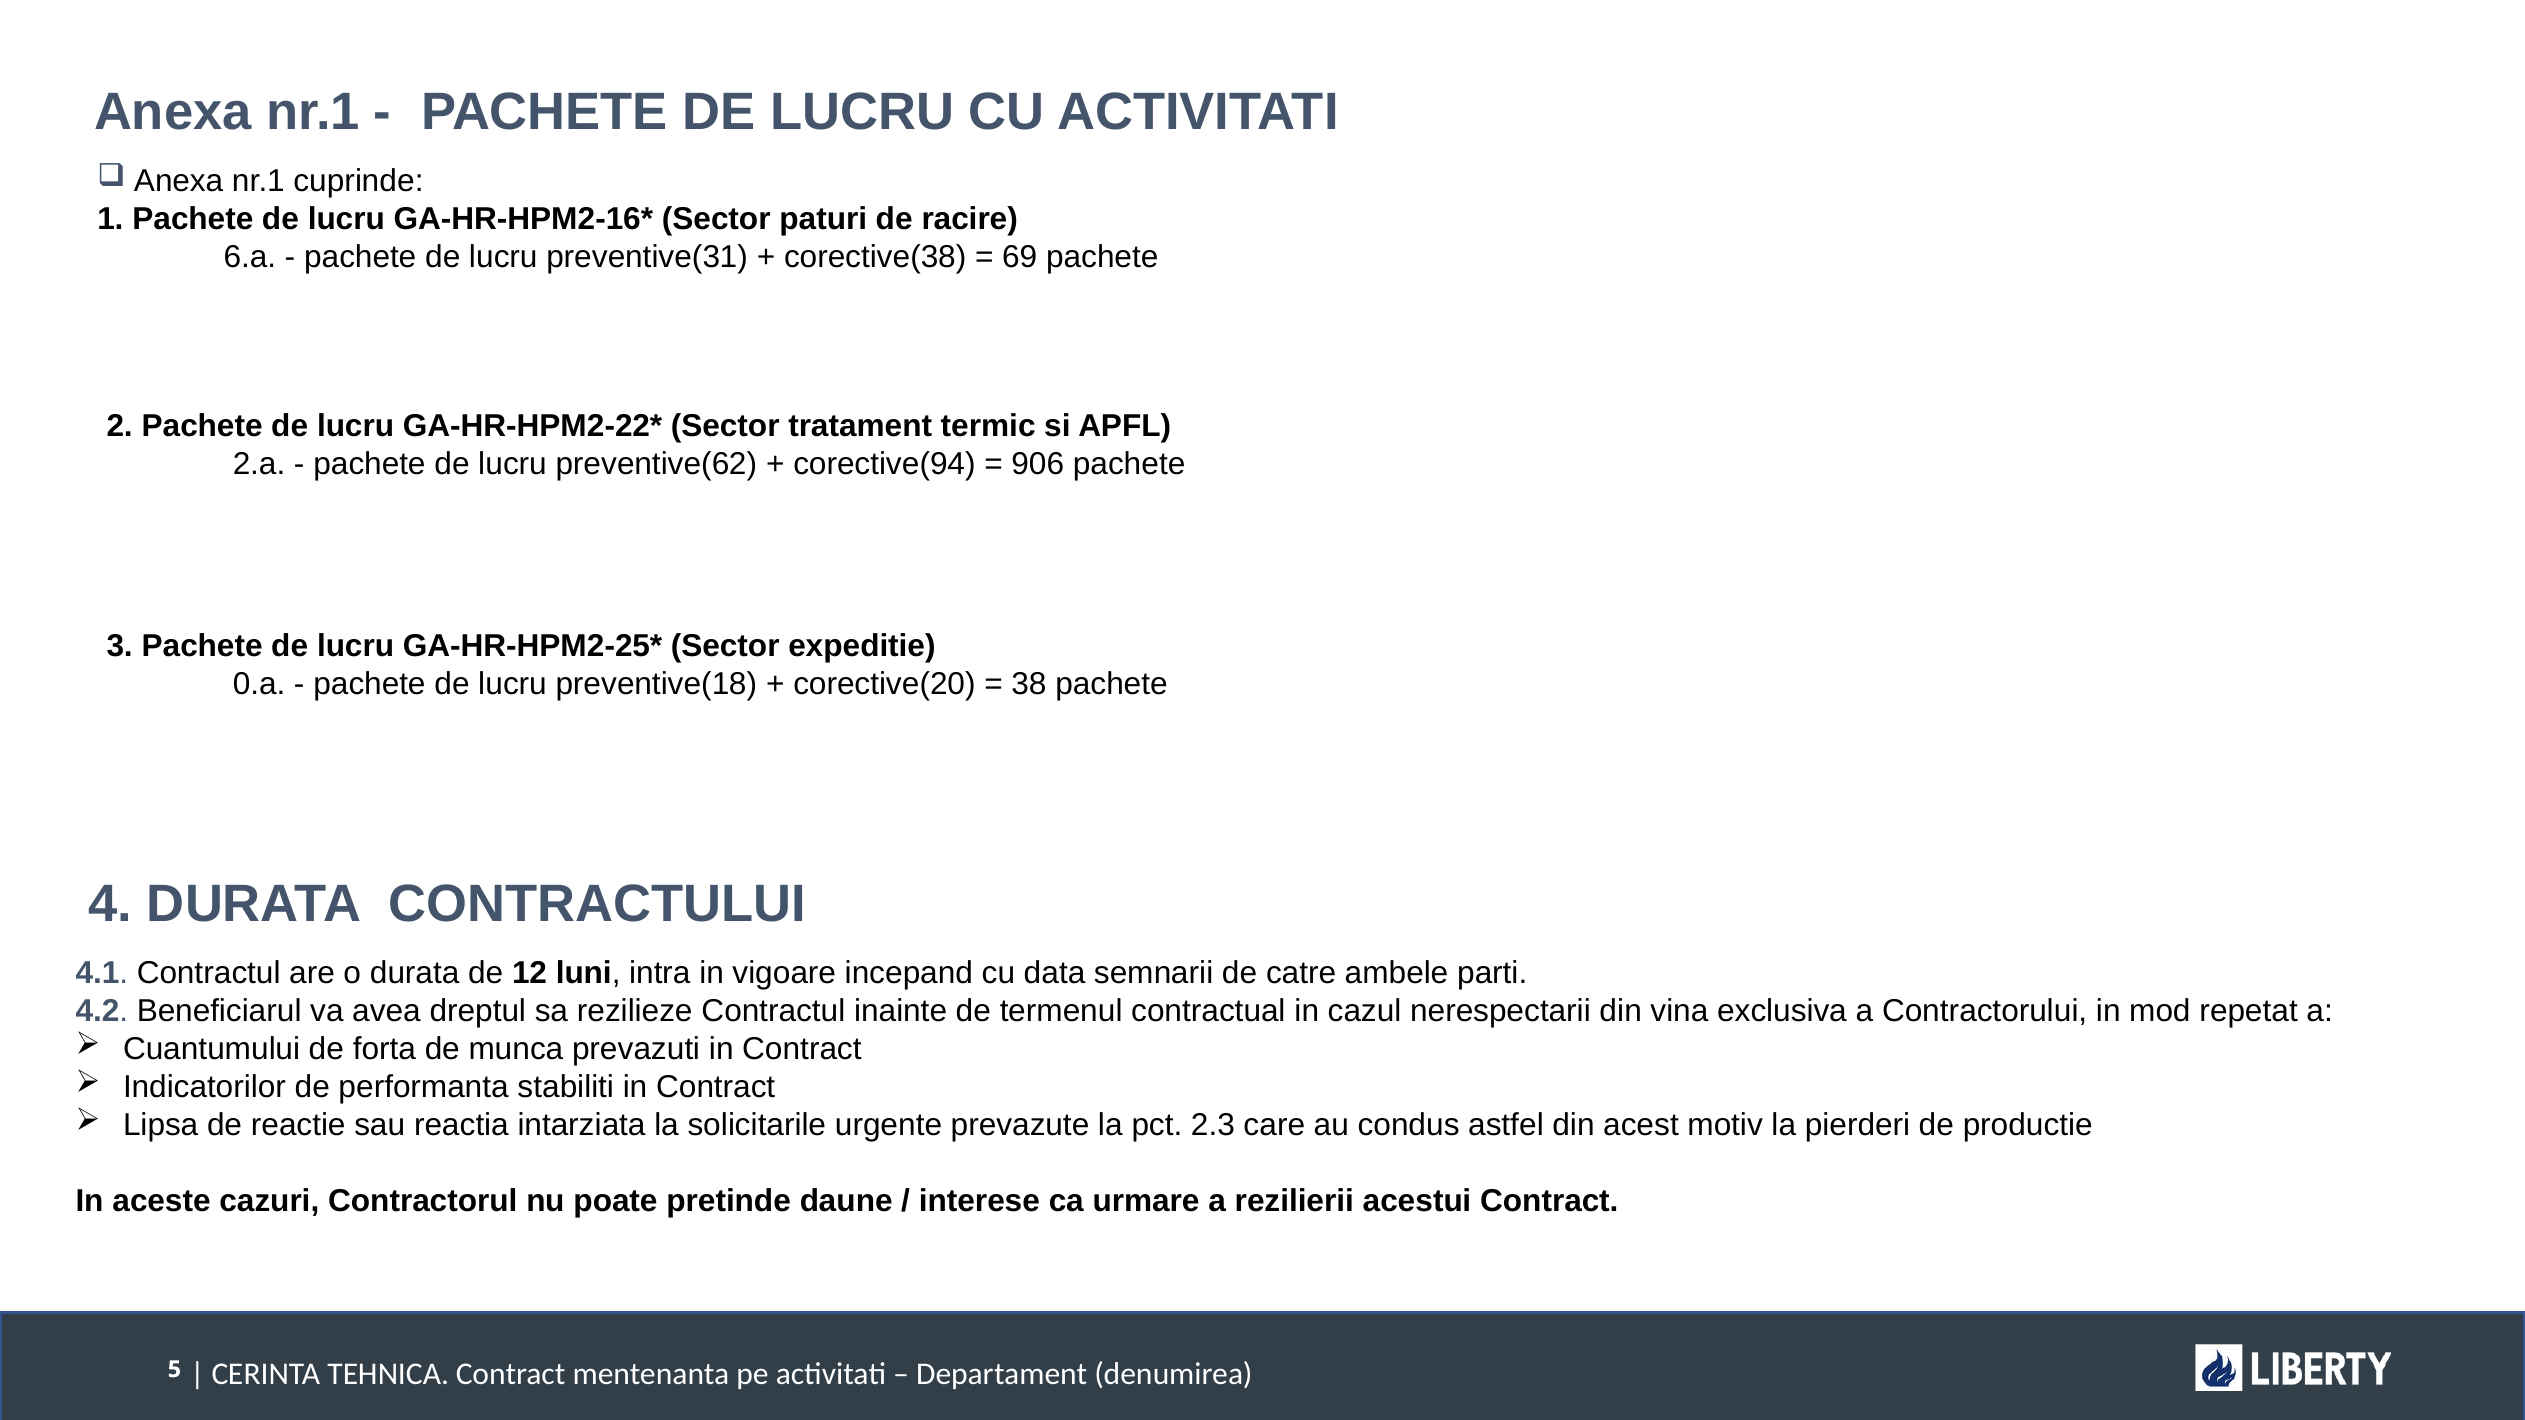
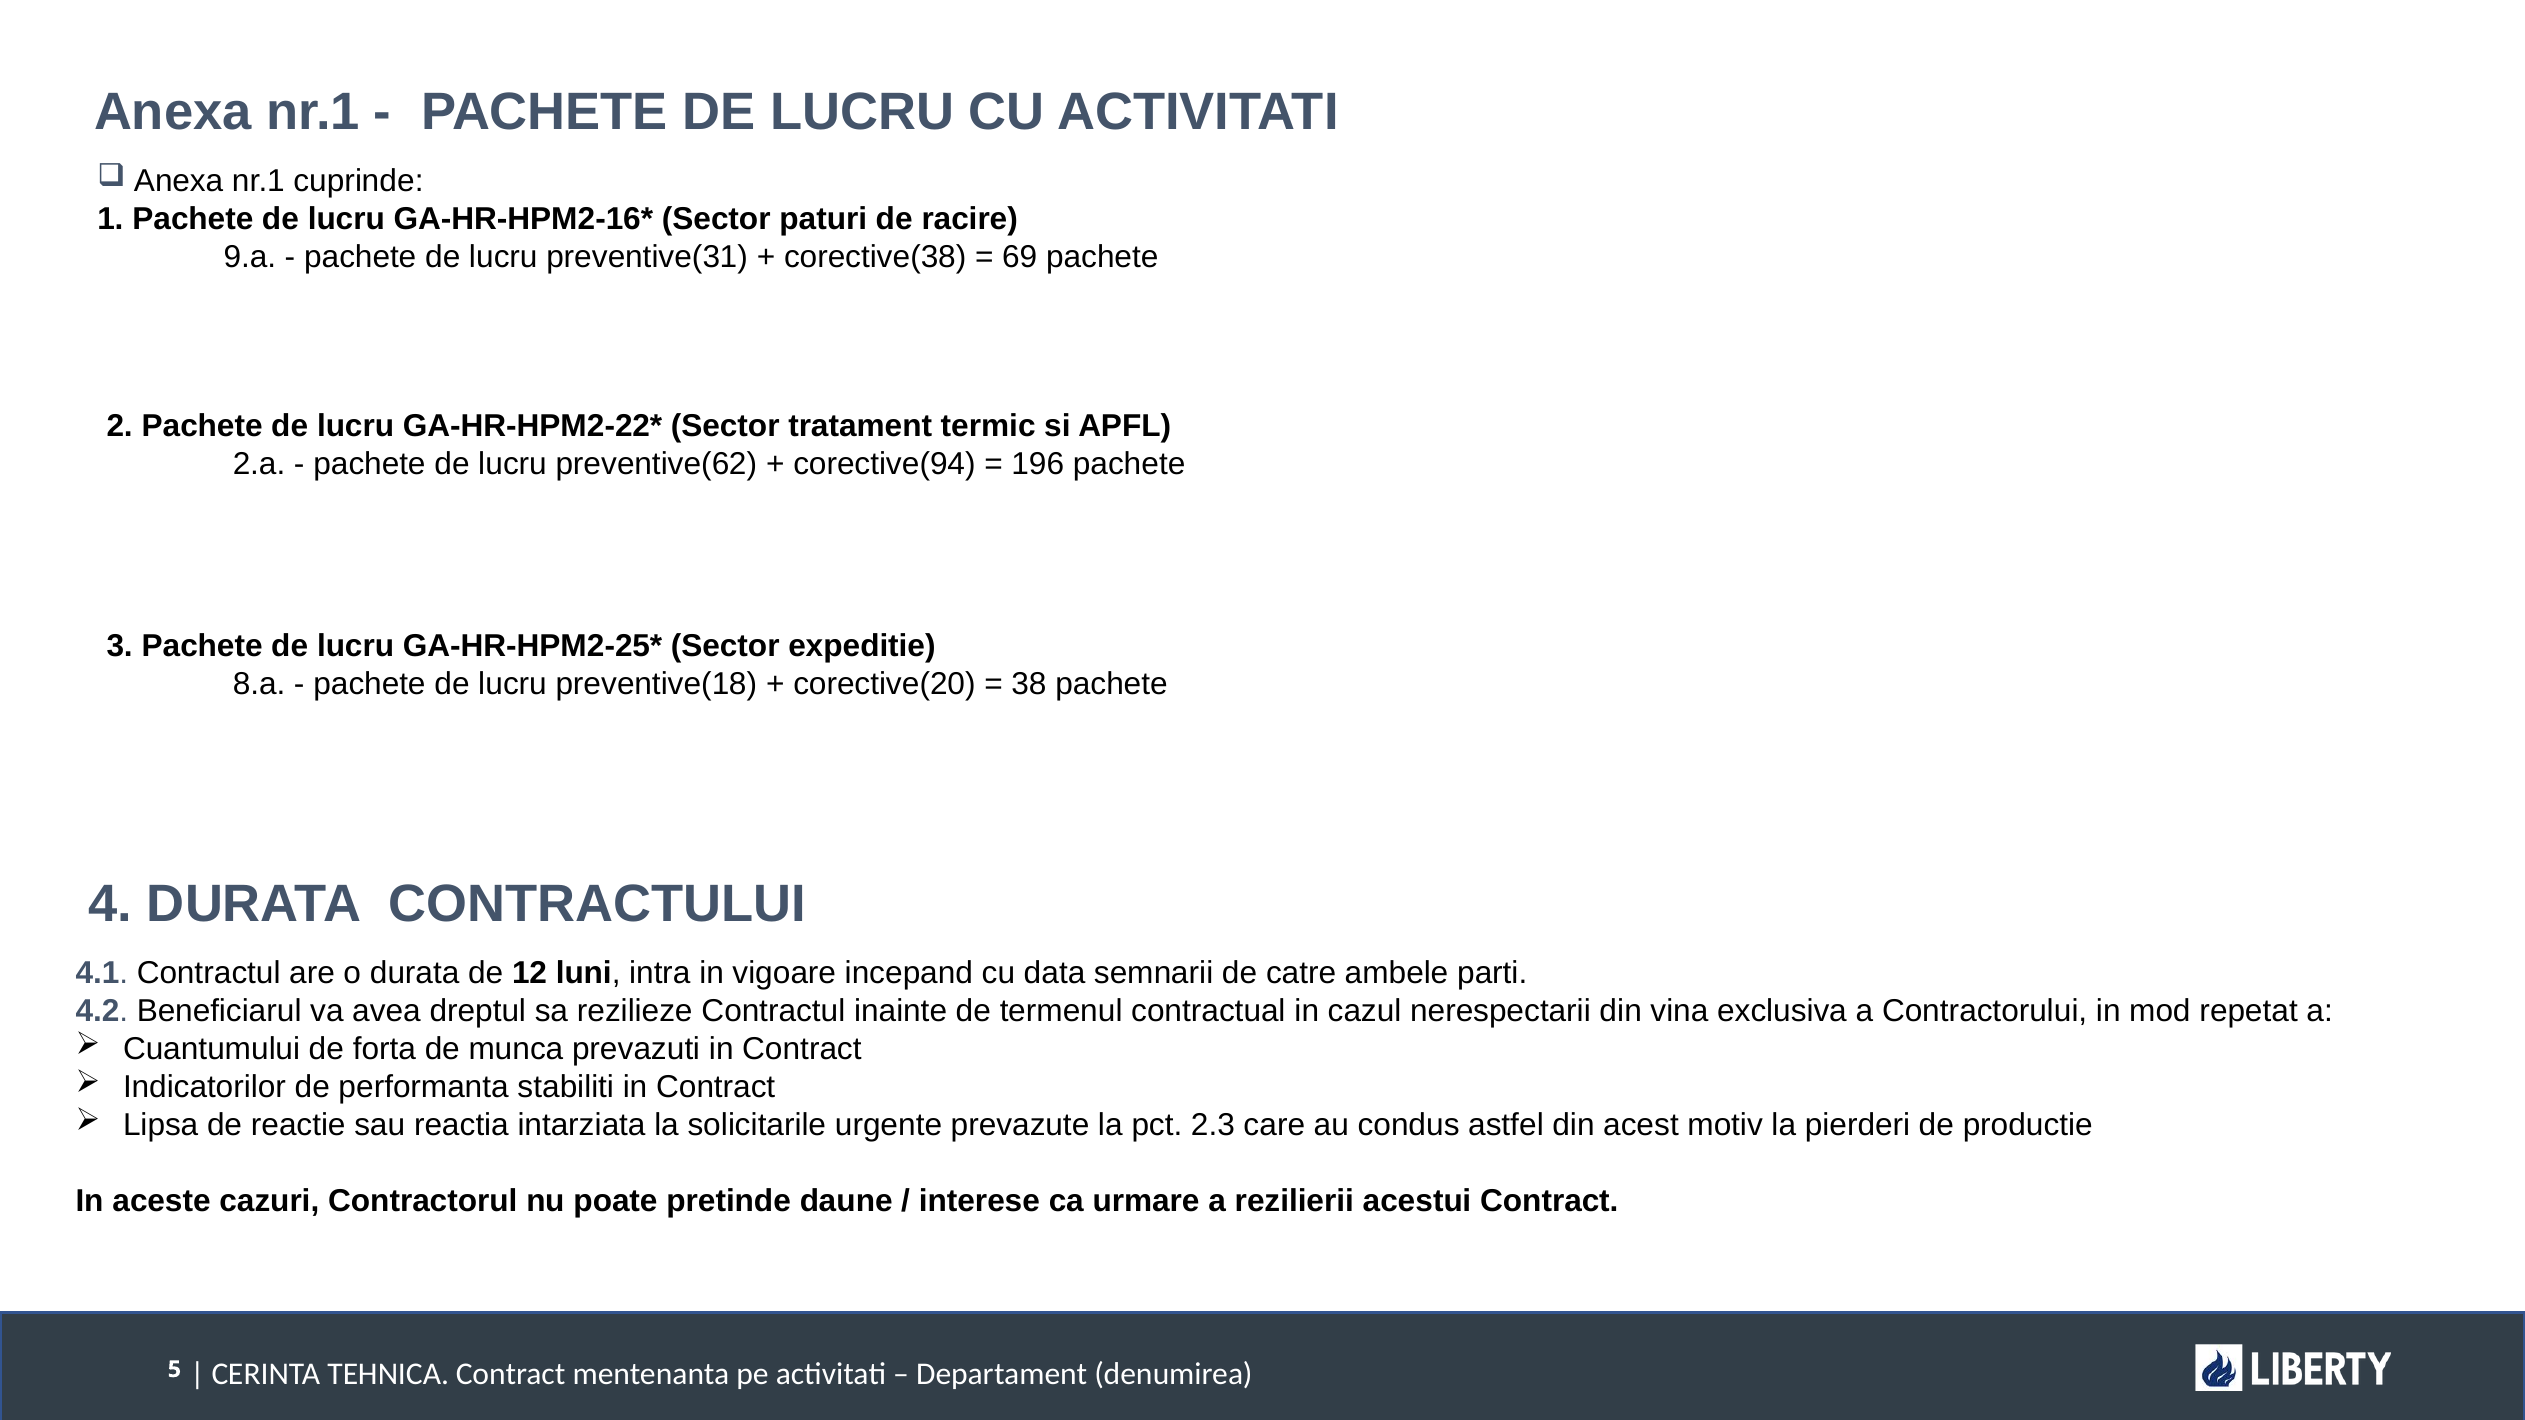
6.a: 6.a -> 9.a (250, 257)
906: 906 -> 196 (1038, 464)
0.a: 0.a -> 8.a (259, 684)
